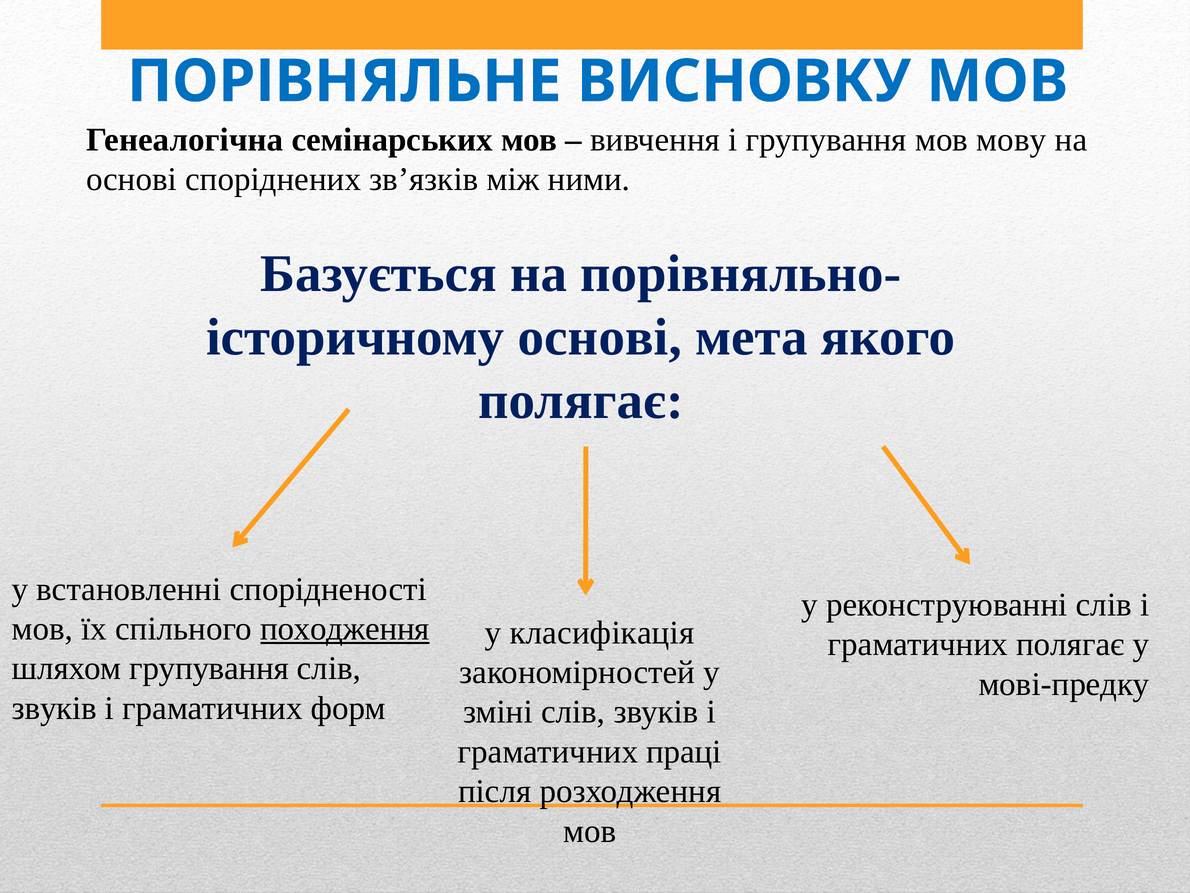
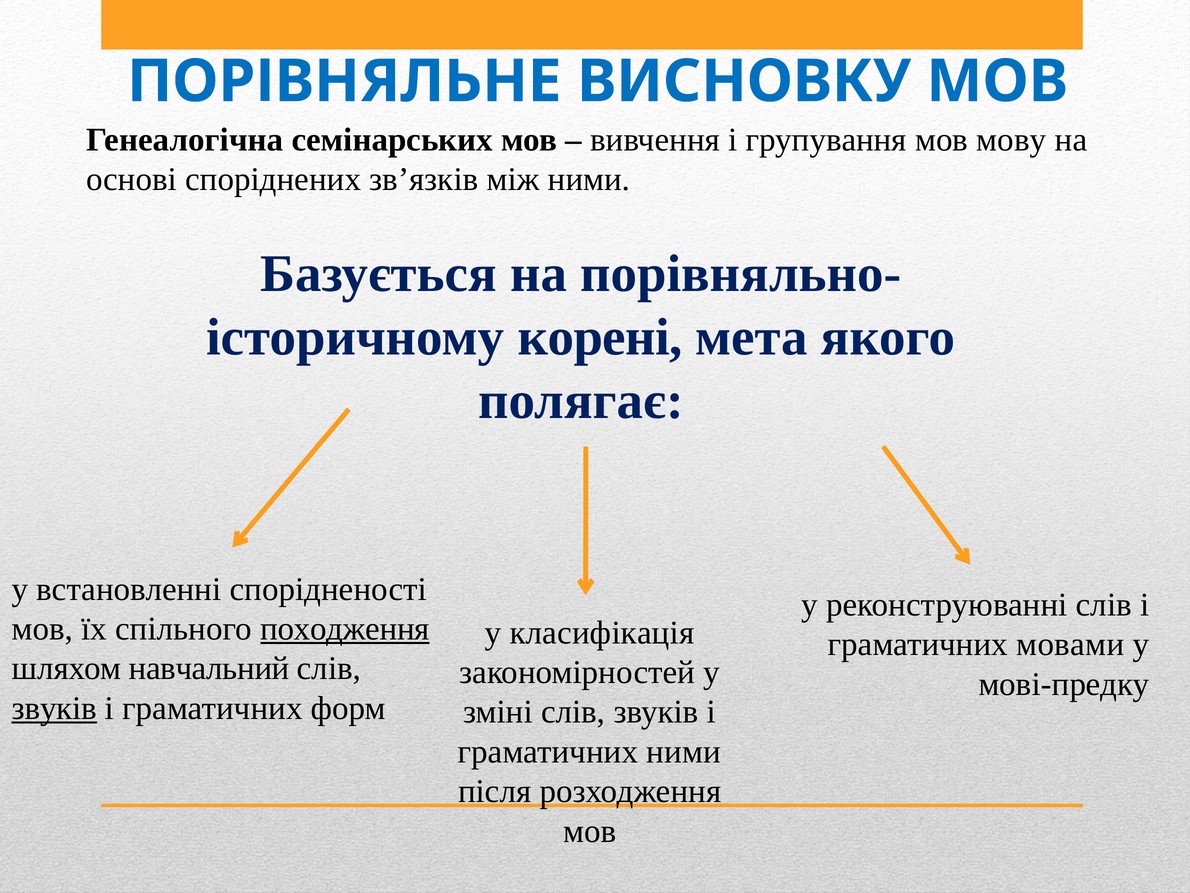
основі: основі -> корені (600, 337)
граматичних полягає: полягає -> мовами (1070, 644)
шляхом групування: групування -> навчальний (209, 668)
звуків underline: none -> present (54, 708)
граматичних праці: праці -> ними (684, 751)
